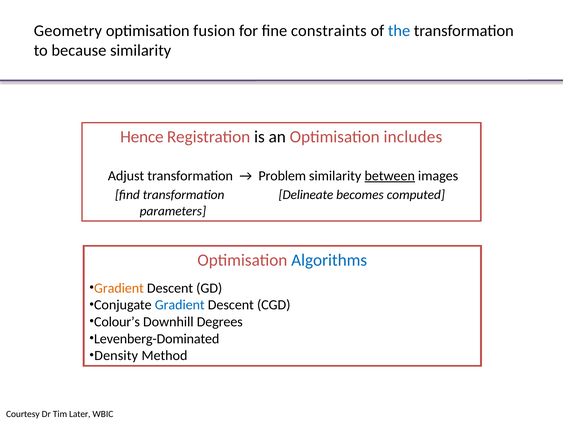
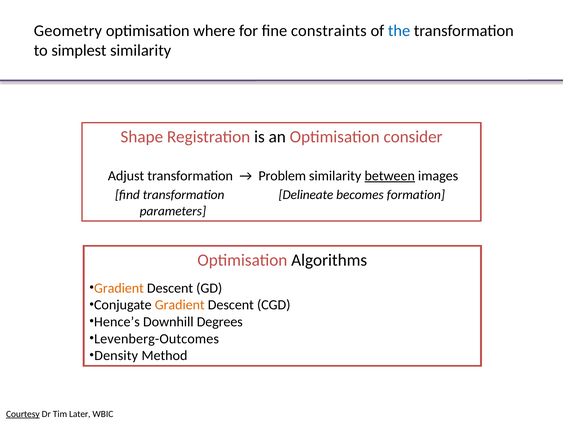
fusion: fusion -> where (214, 31)
because: because -> simplest (79, 50)
Hence: Hence -> Shape (142, 137)
includes: includes -> consider (413, 137)
computed: computed -> formation (416, 195)
Algorithms colour: blue -> black (329, 260)
Gradient colour: blue -> orange (180, 305)
Colour’s: Colour’s -> Hence’s (117, 322)
Levenberg-Dominated: Levenberg-Dominated -> Levenberg-Outcomes (157, 339)
Courtesy underline: none -> present (23, 414)
